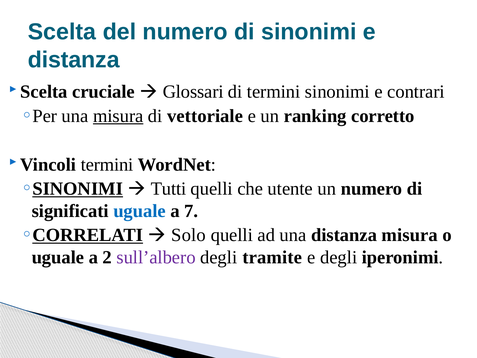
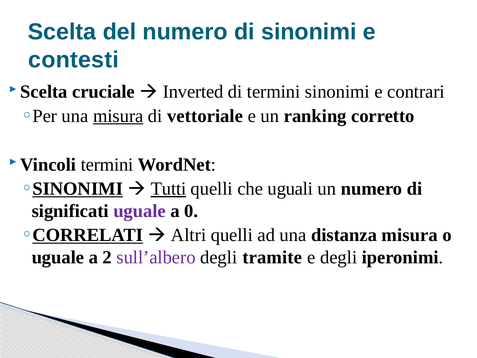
distanza: distanza -> contesti (74, 60)
Glossari: Glossari -> Inverted (193, 92)
Tutti underline: none -> present (168, 189)
utente: utente -> uguali (290, 189)
uguale colour: blue -> purple (140, 211)
7: 7 -> 0 (191, 211)
Solo: Solo -> Altri (189, 235)
